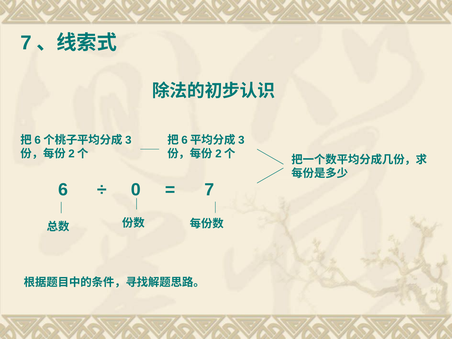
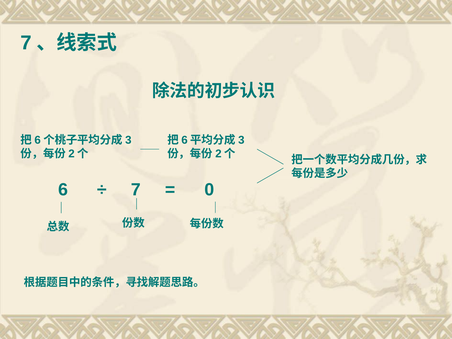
0: 0 -> 7 (136, 190)
7: 7 -> 0 (209, 190)
